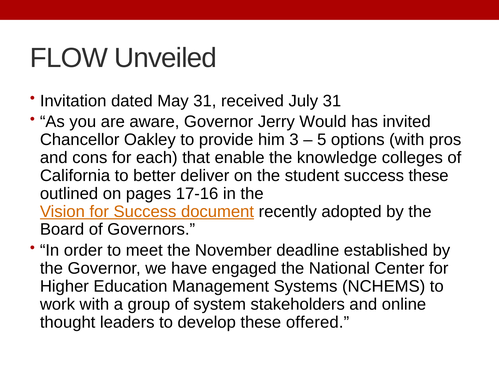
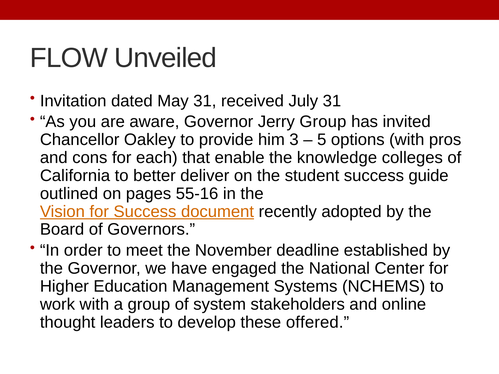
Jerry Would: Would -> Group (323, 122)
success these: these -> guide (429, 176)
17-16: 17-16 -> 55-16 (197, 194)
